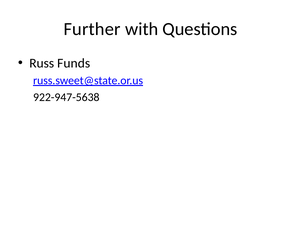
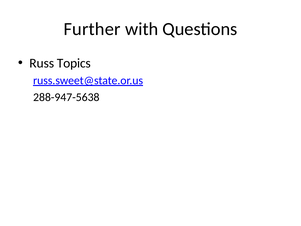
Funds: Funds -> Topics (74, 63)
922-947-5638: 922-947-5638 -> 288-947-5638 (66, 97)
